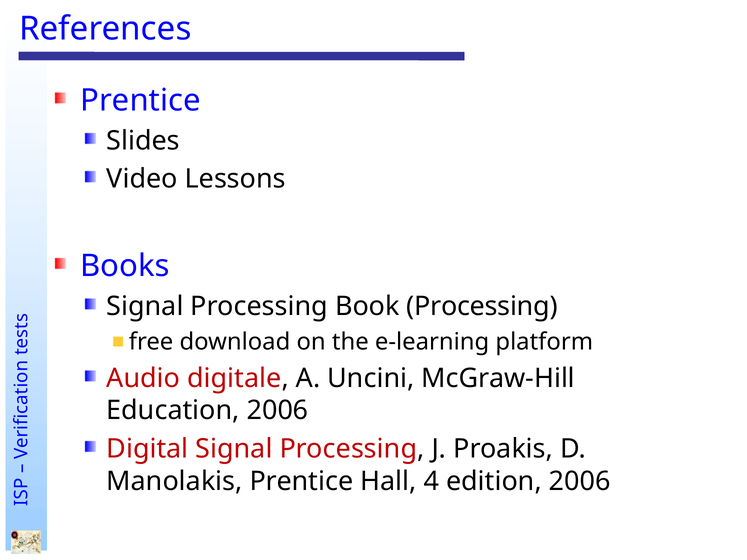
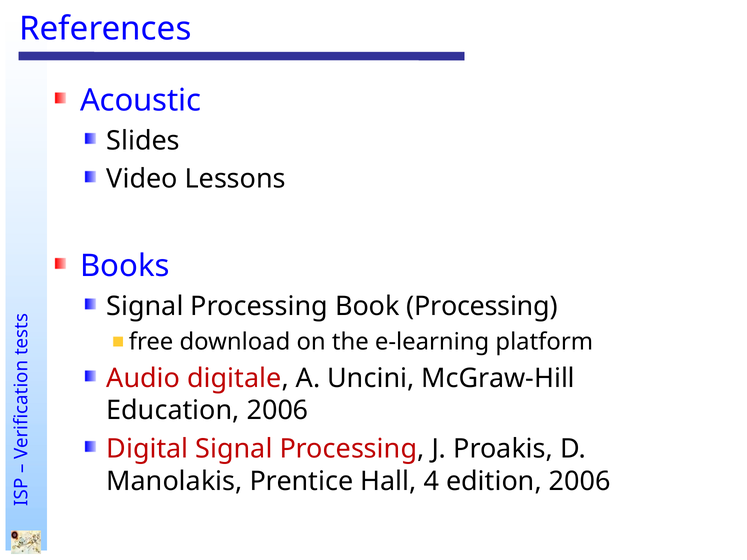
Prentice: Prentice -> Acoustic (141, 100)
